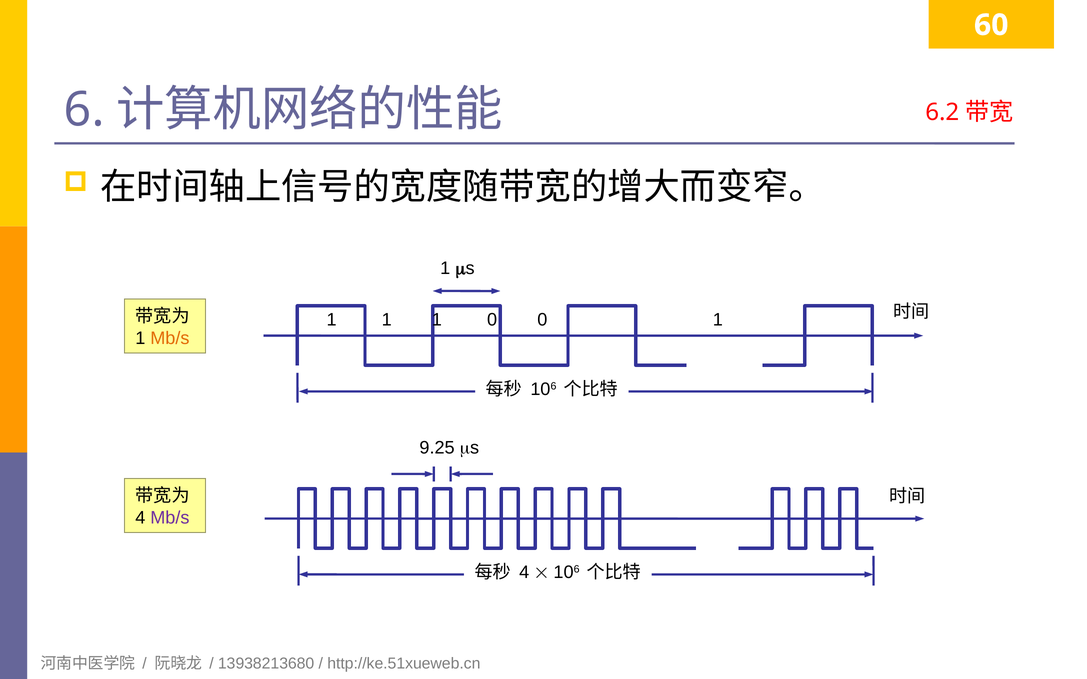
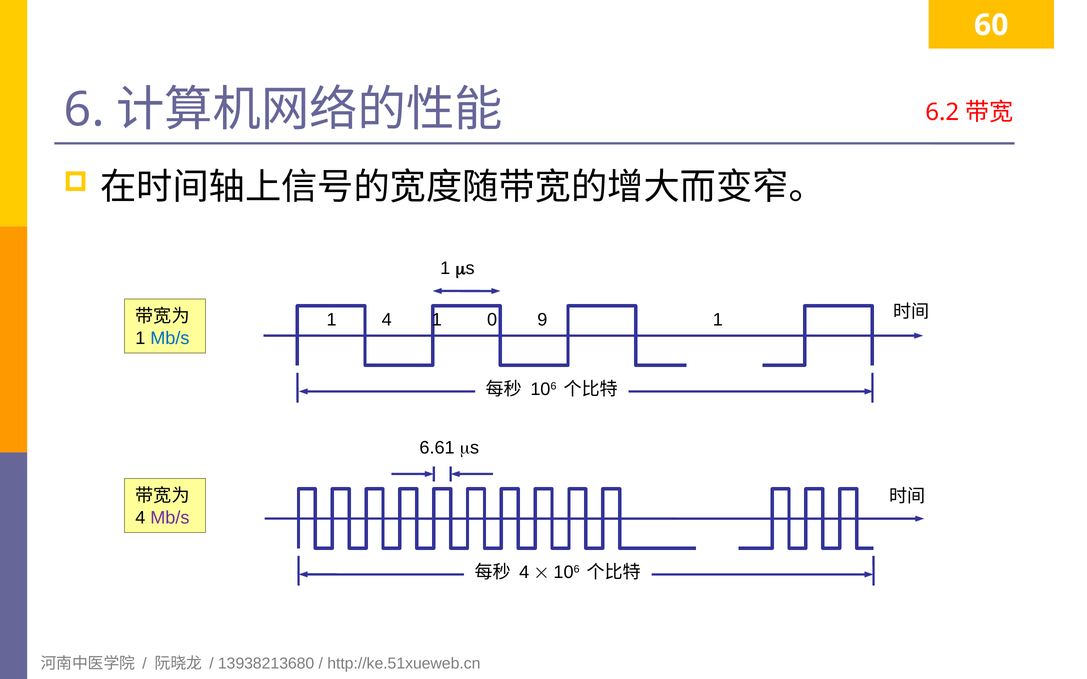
1: 1 -> 4 (387, 320)
0 0: 0 -> 9 (542, 320)
Mb/s colour: orange -> blue (170, 338)
9.25: 9.25 -> 6.61 (437, 448)
